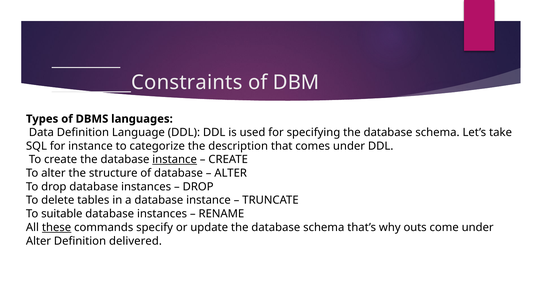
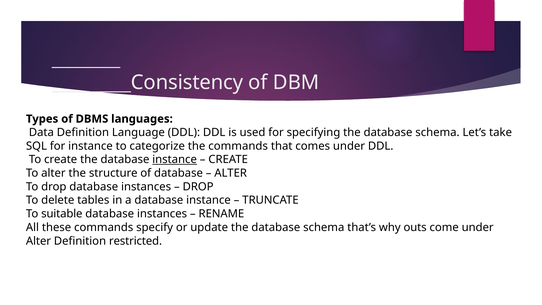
Constraints: Constraints -> Consistency (187, 82)
the description: description -> commands (238, 146)
these underline: present -> none (57, 227)
delivered: delivered -> restricted (136, 241)
